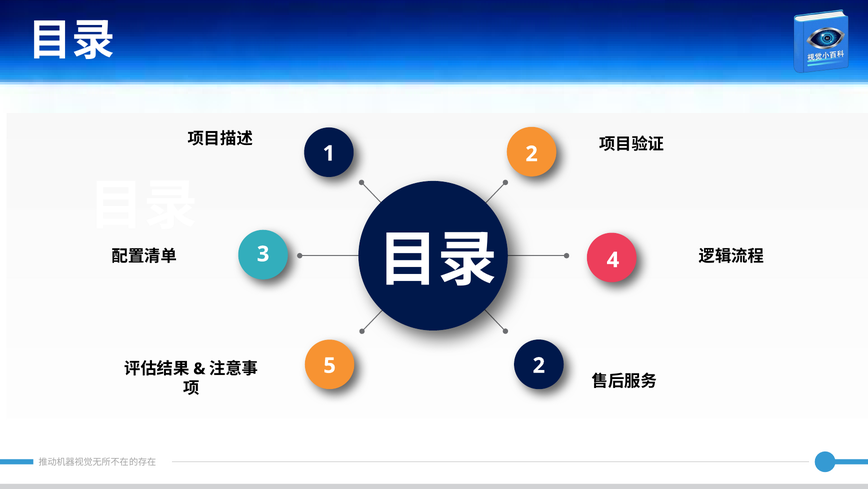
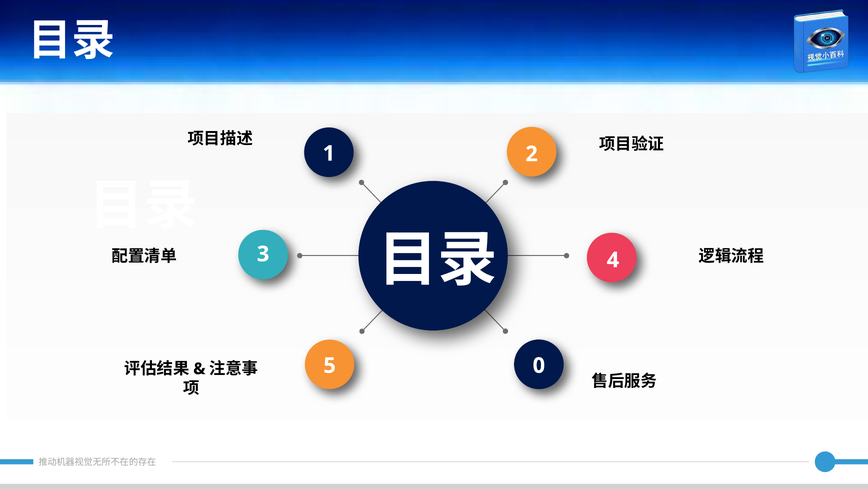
5 2: 2 -> 0 (539, 365)
